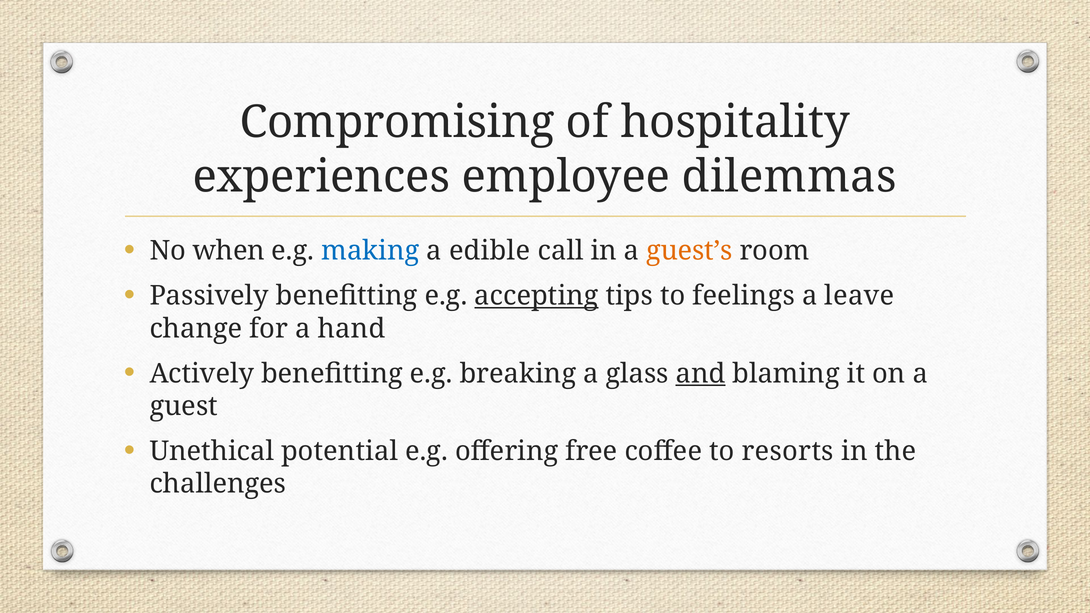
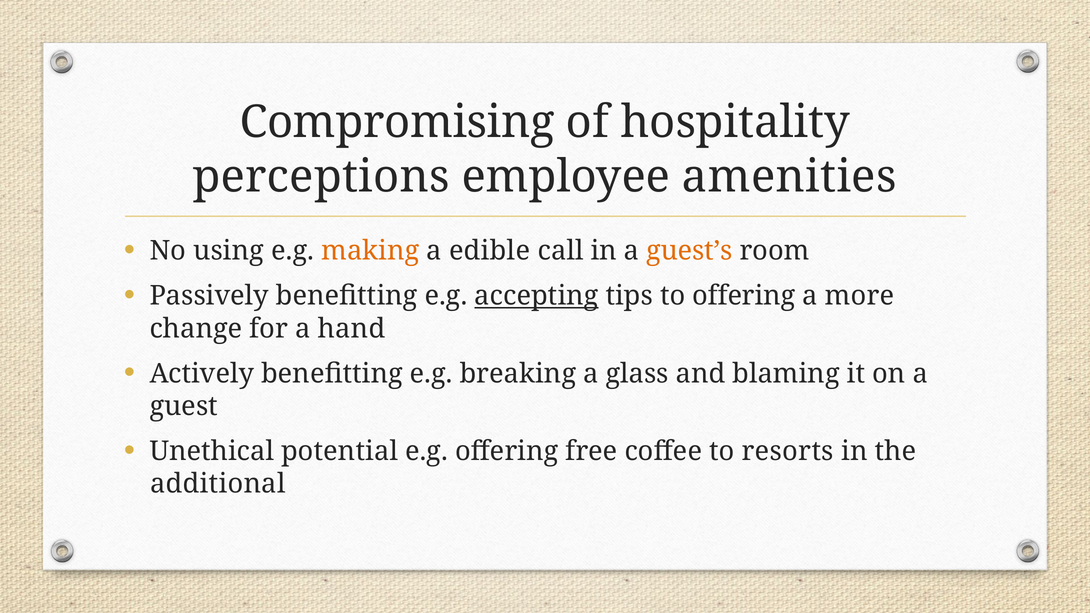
experiences: experiences -> perceptions (321, 177)
dilemmas: dilemmas -> amenities (789, 177)
when: when -> using (229, 251)
making colour: blue -> orange (370, 251)
to feelings: feelings -> offering (744, 296)
leave: leave -> more (859, 296)
and underline: present -> none (701, 374)
challenges: challenges -> additional (218, 484)
